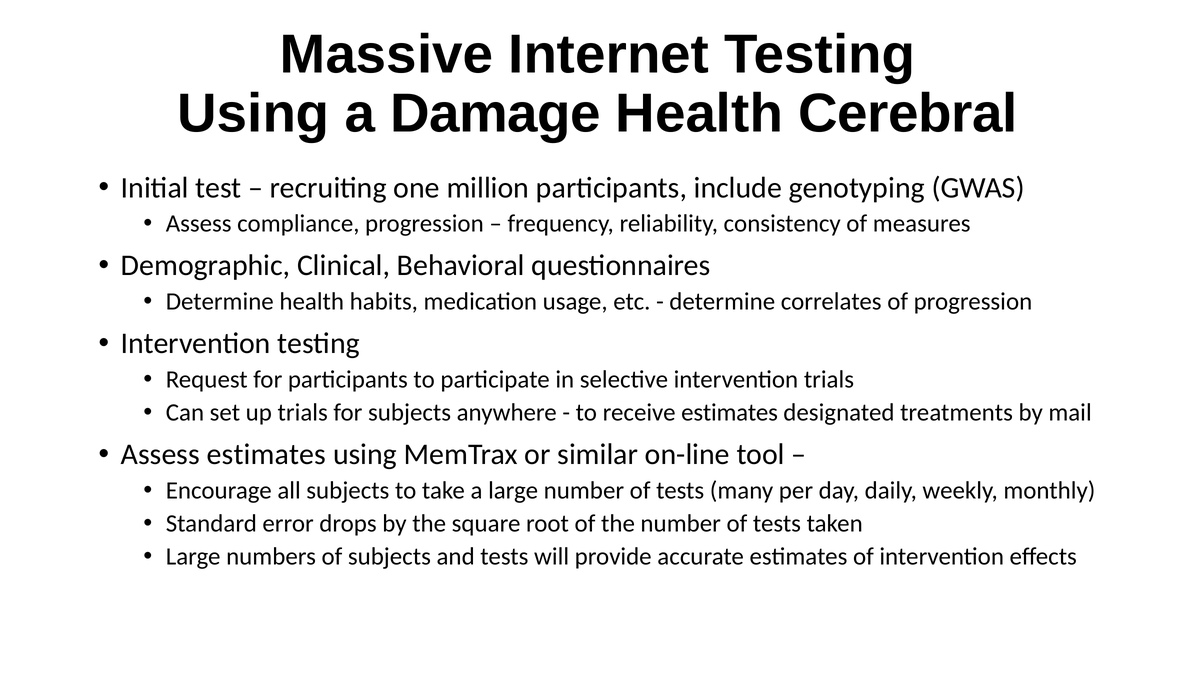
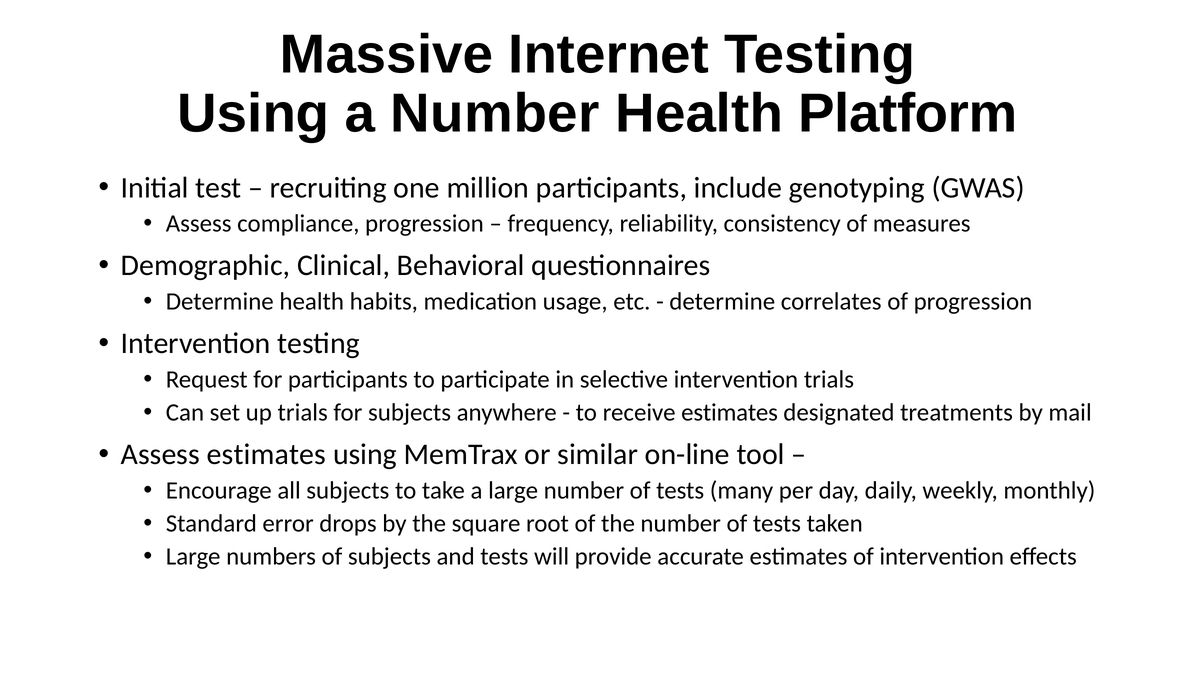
a Damage: Damage -> Number (495, 114)
Cerebral: Cerebral -> Platform (908, 114)
